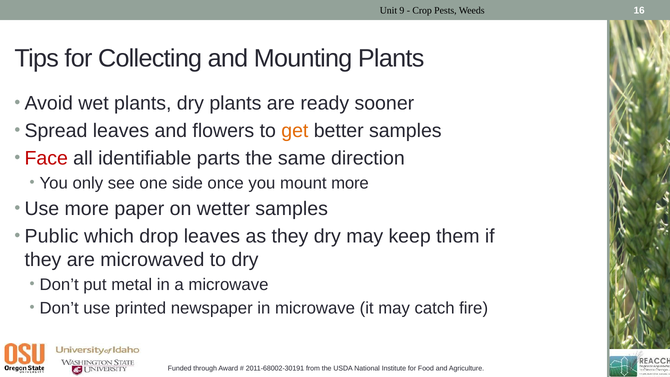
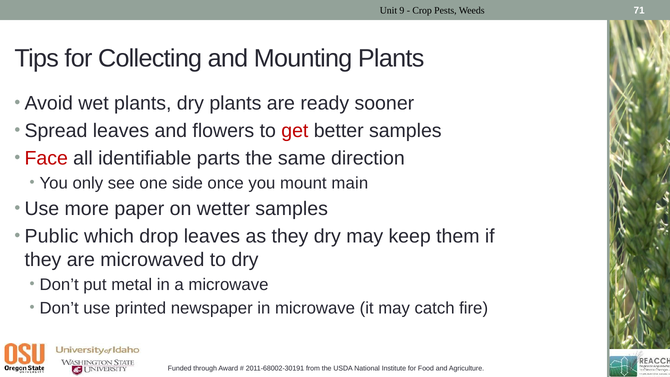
16: 16 -> 71 (639, 11)
get colour: orange -> red (295, 131)
mount more: more -> main (350, 183)
